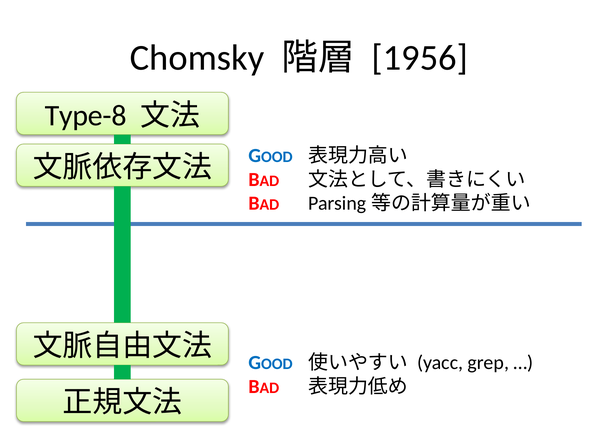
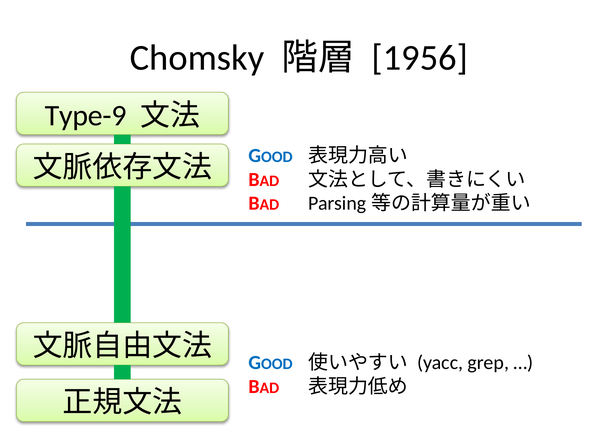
Type-8: Type-8 -> Type-9 (86, 116)
